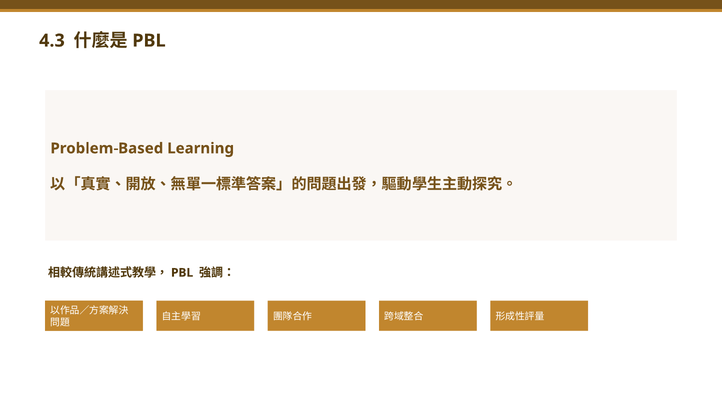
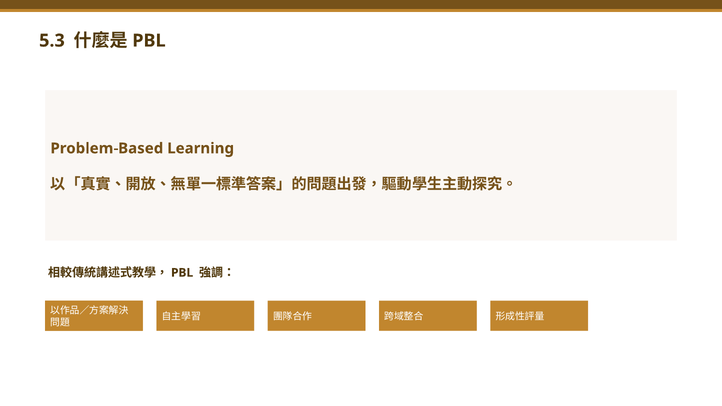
4.3: 4.3 -> 5.3 (52, 41)
